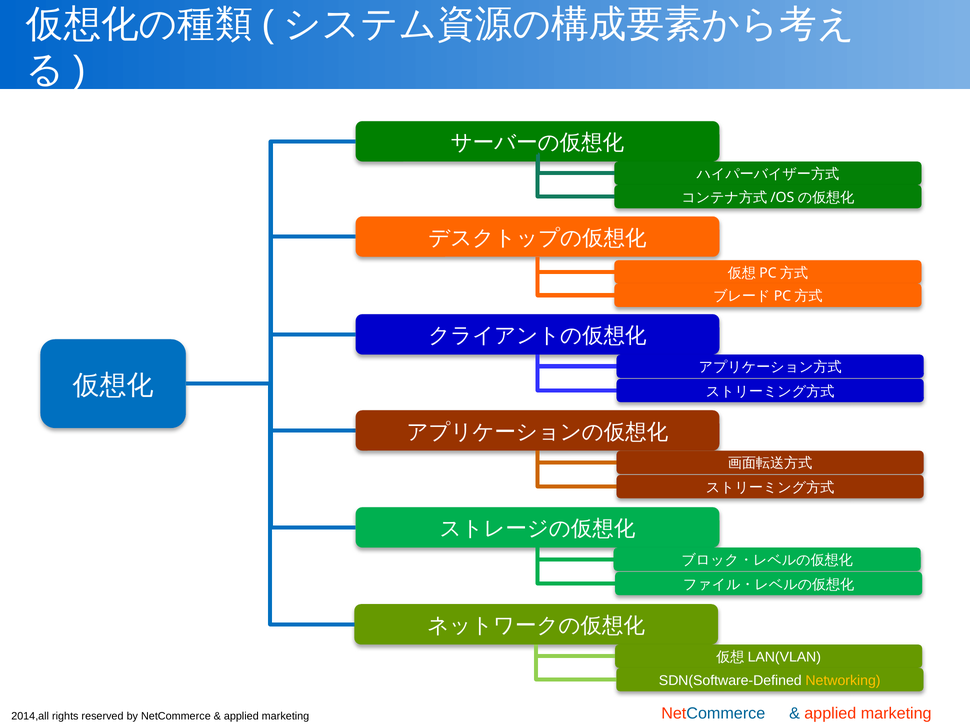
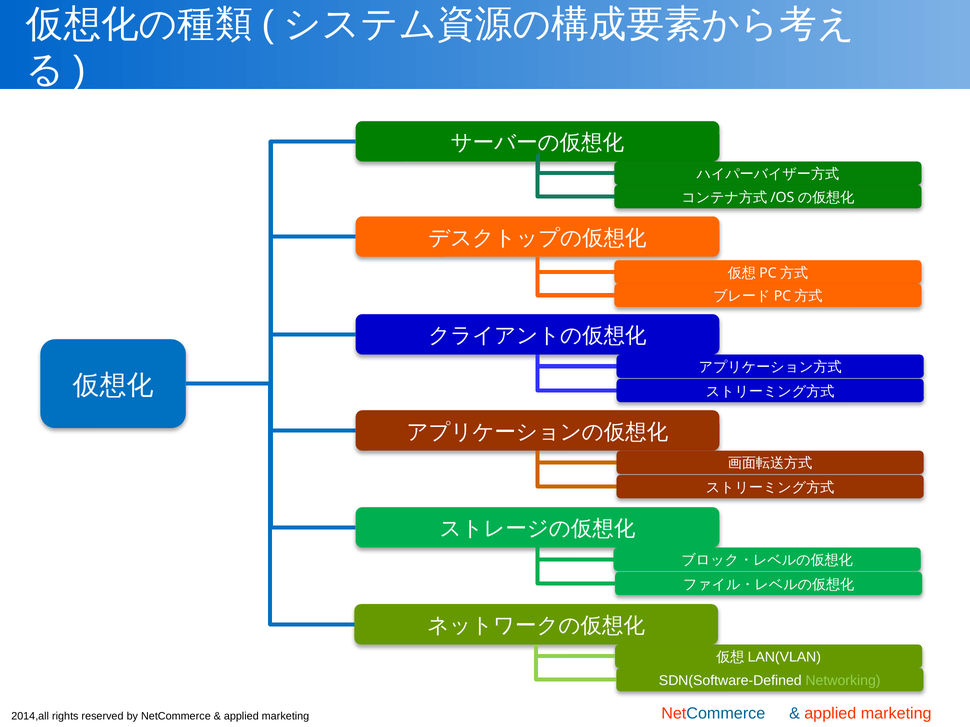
Networking colour: yellow -> light green (843, 681)
